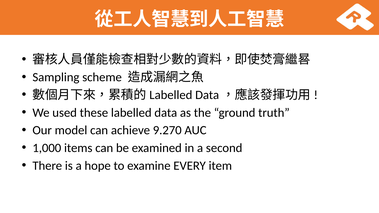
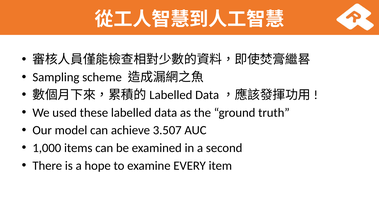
9.270: 9.270 -> 3.507 (167, 130)
